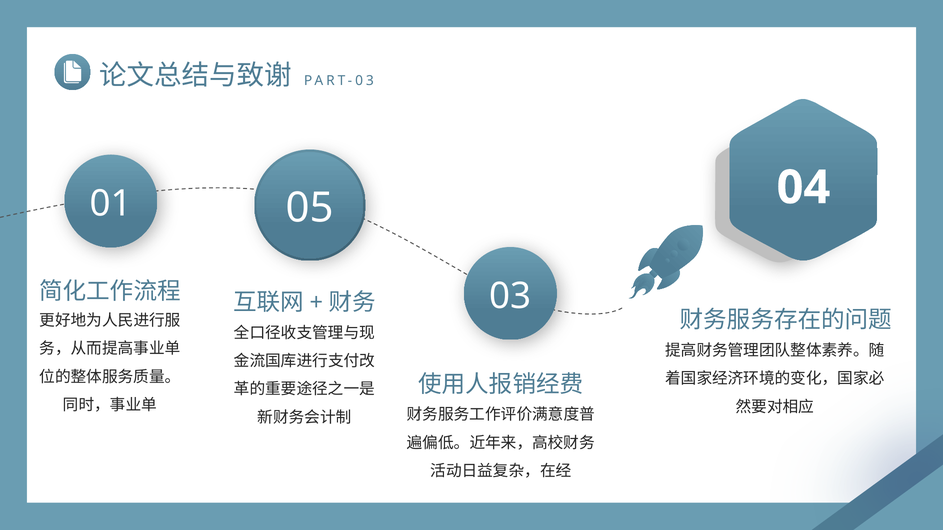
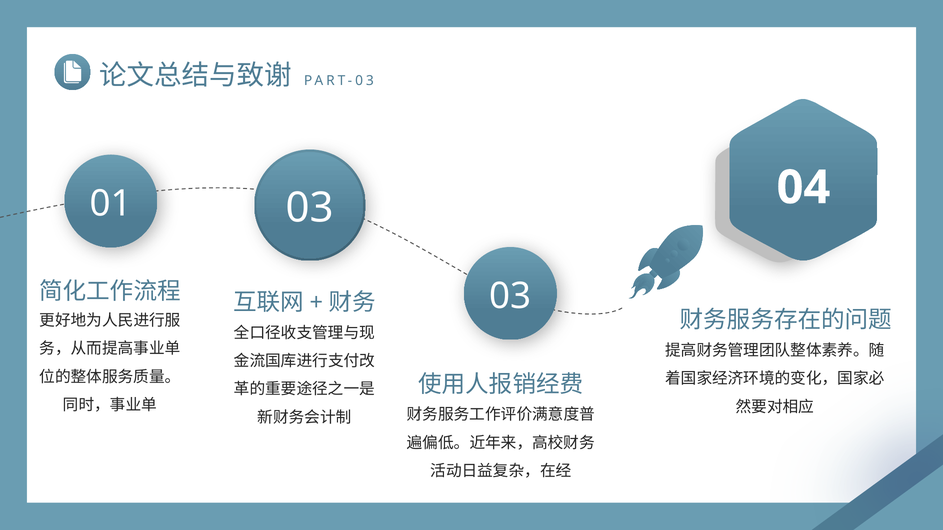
01 05: 05 -> 03 (310, 208)
